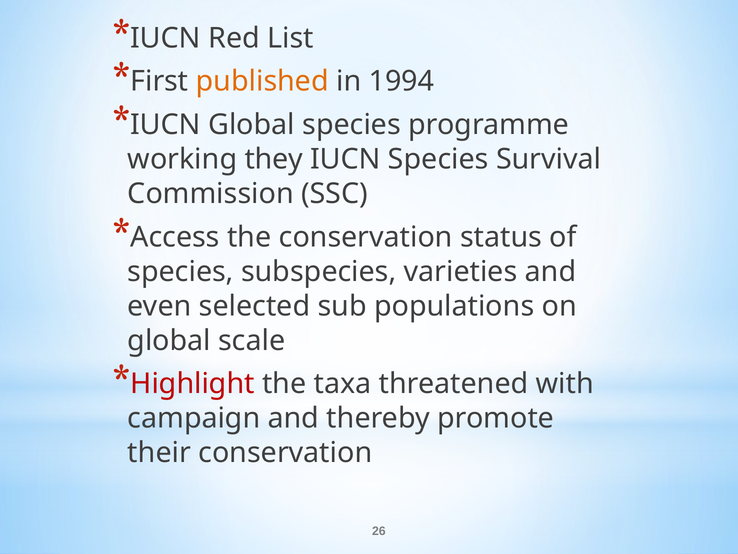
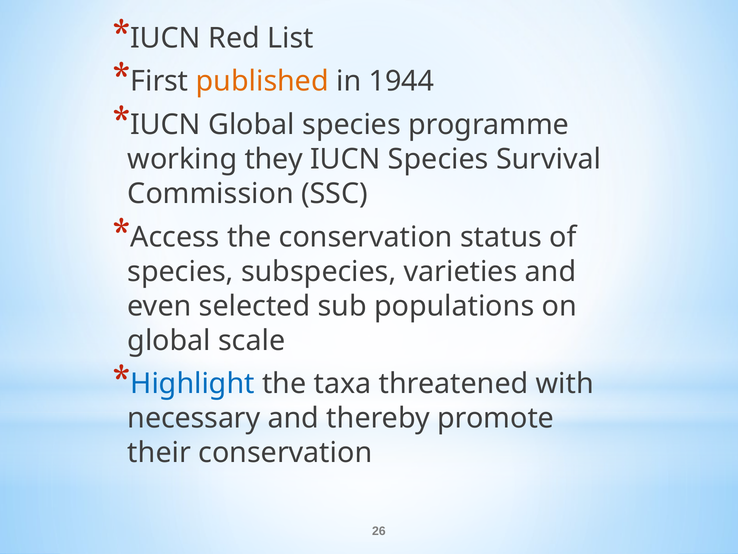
1994: 1994 -> 1944 (401, 81)
Highlight colour: red -> blue (192, 384)
campaign: campaign -> necessary (194, 418)
